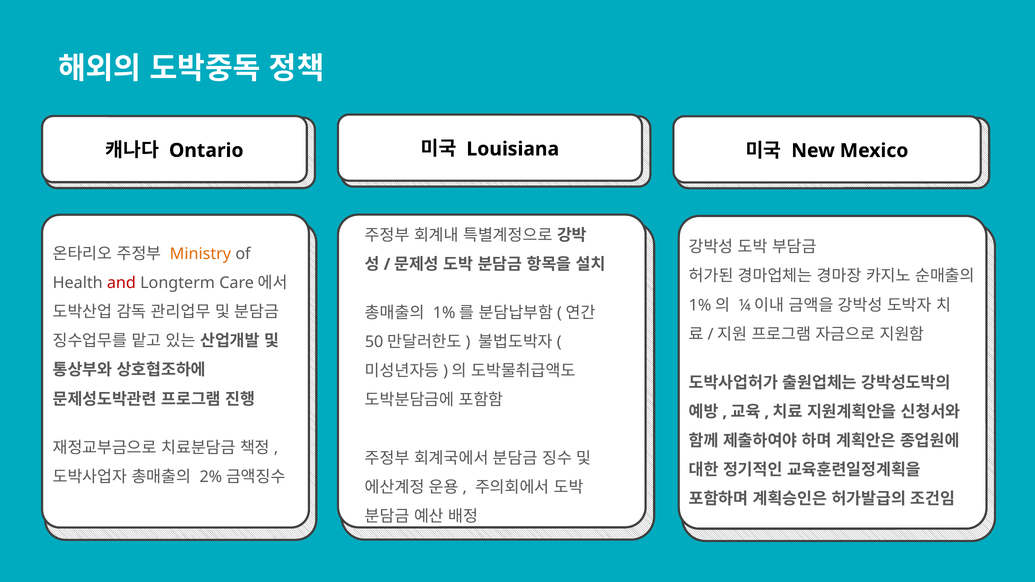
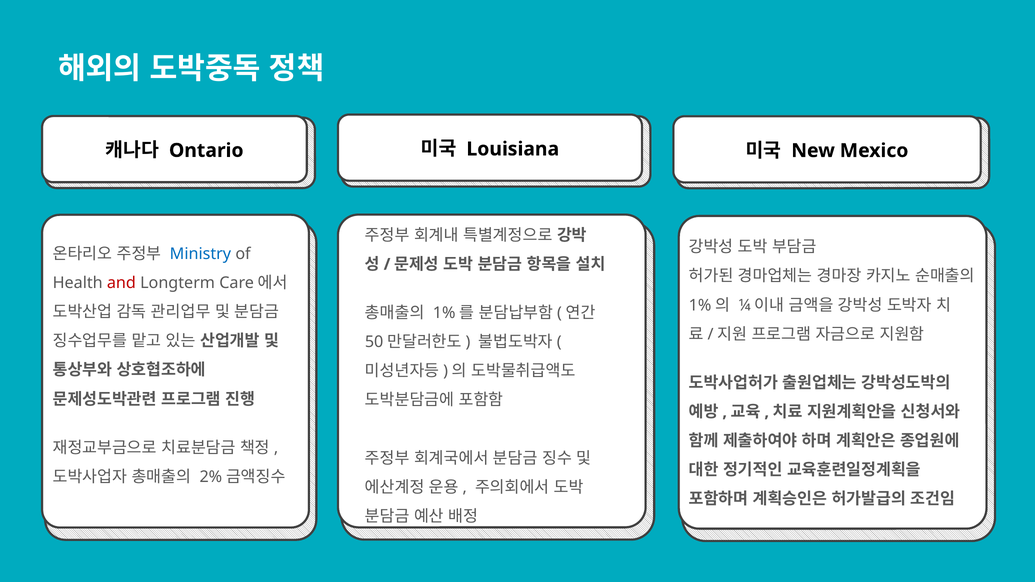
Ministry colour: orange -> blue (200, 254)
